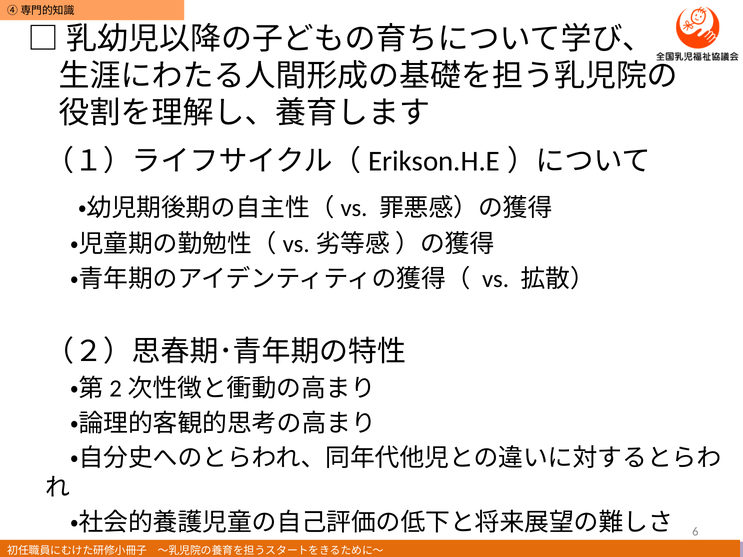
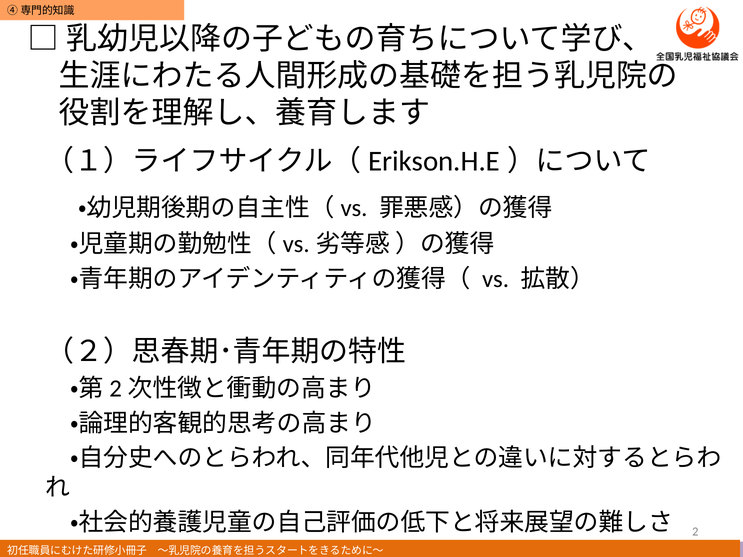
6: 6 -> 2 (695, 532)
